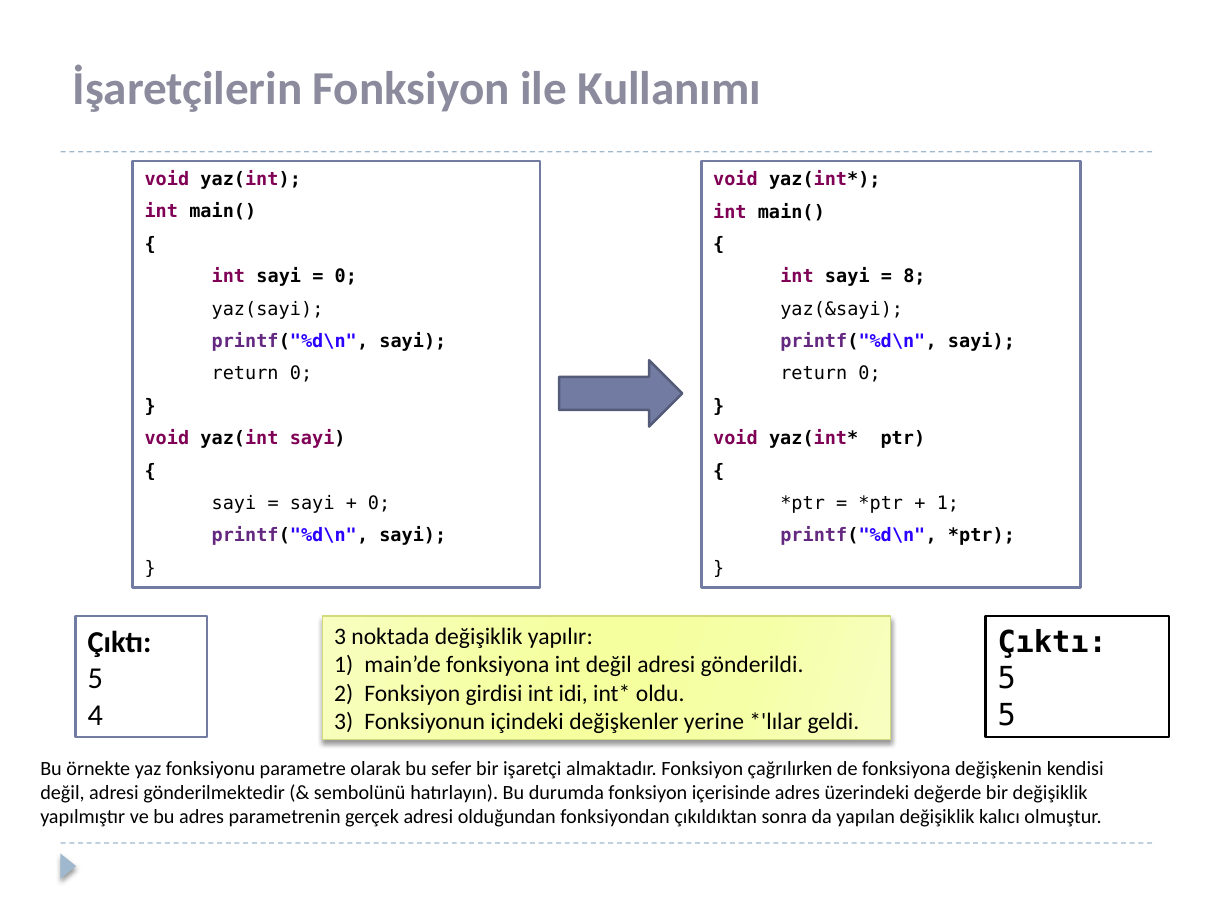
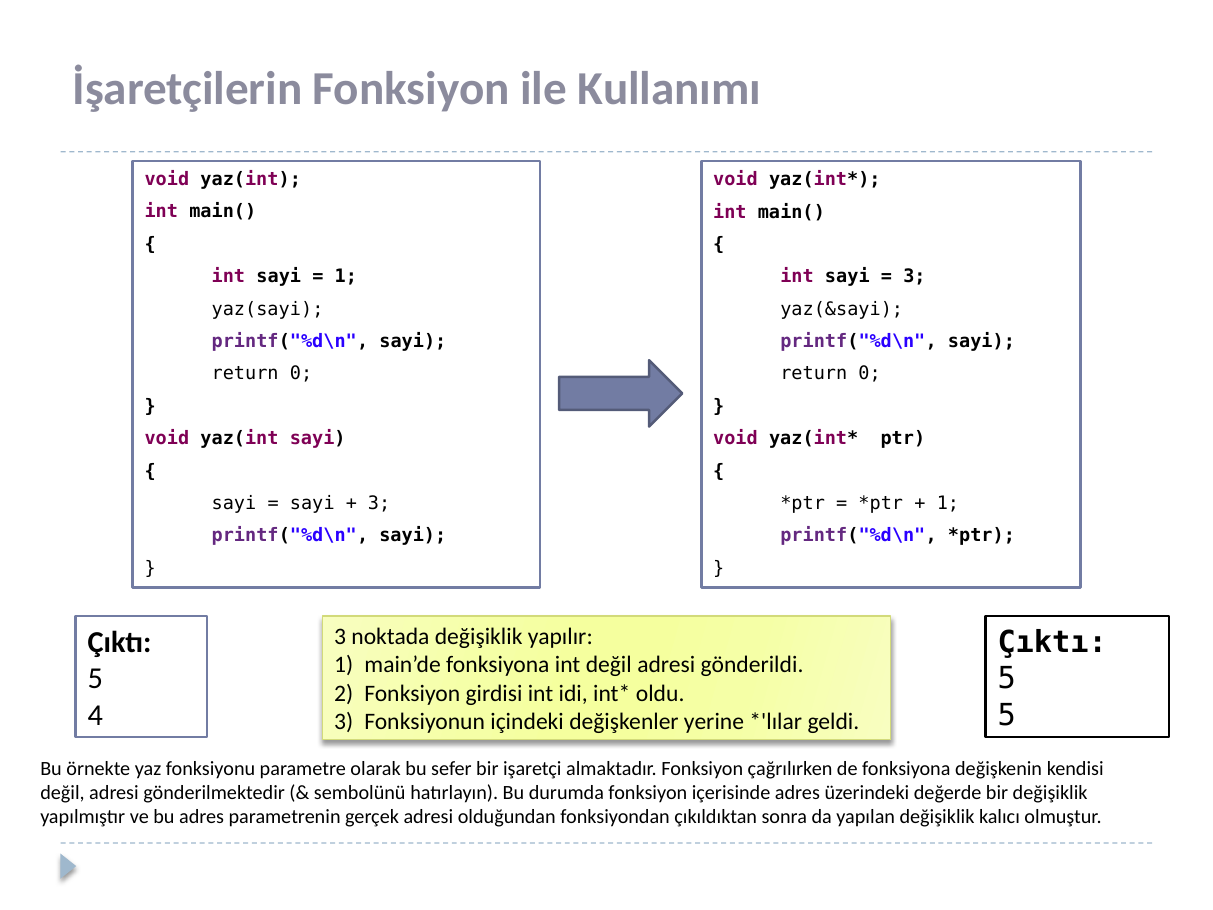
0: 0 -> 1 (346, 277)
8: 8 -> 3 (914, 277)
0: 0 -> 3 (379, 503)
